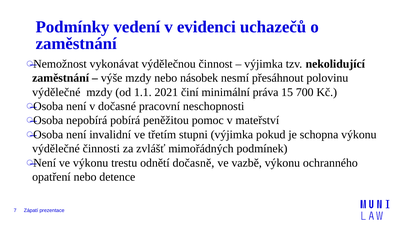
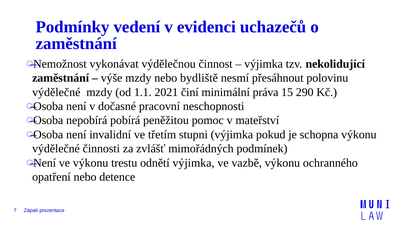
násobek: násobek -> bydliště (199, 78)
700: 700 -> 290 (305, 92)
odnětí dočasně: dočasně -> výjimka (194, 163)
